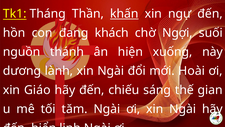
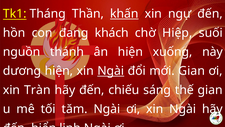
Ngợi: Ngợi -> Hiệp (177, 33)
dương lành: lành -> hiện (59, 71)
Ngài underline: none -> present (111, 71)
mới Hoài: Hoài -> Gian (192, 71)
Giáo: Giáo -> Tràn (37, 90)
